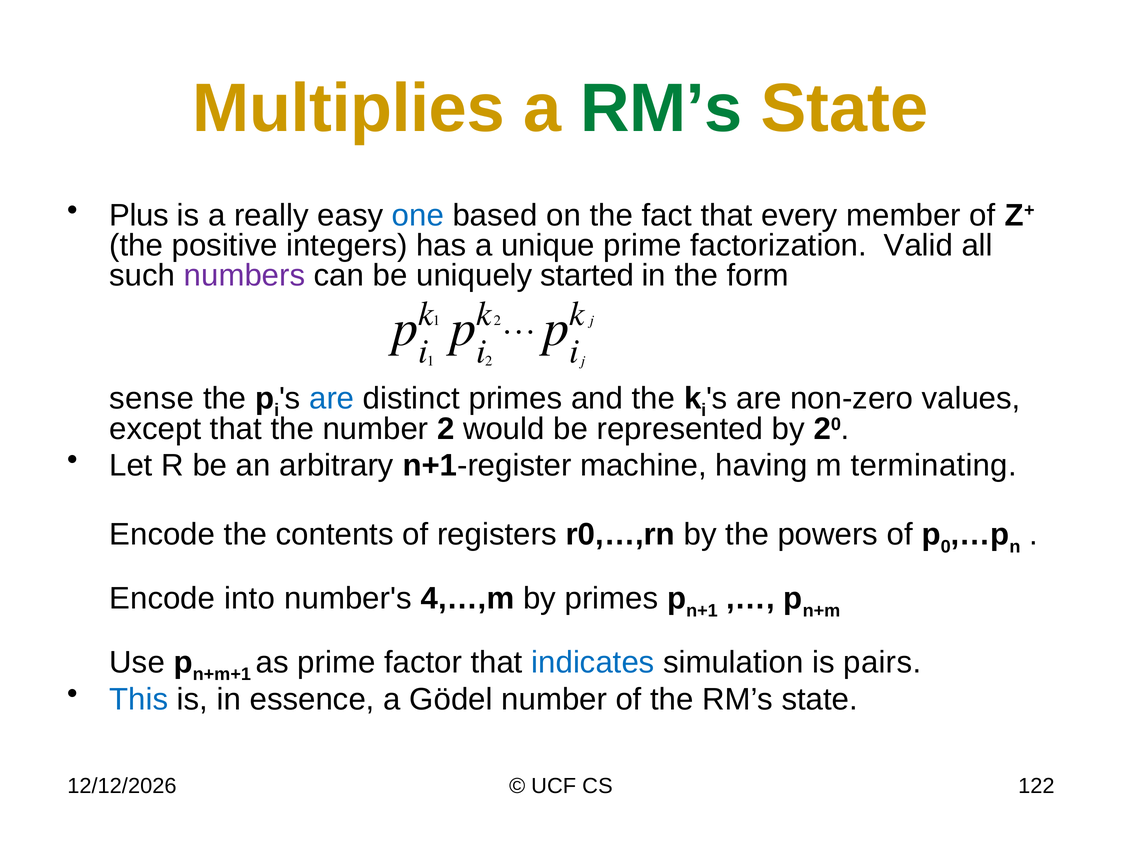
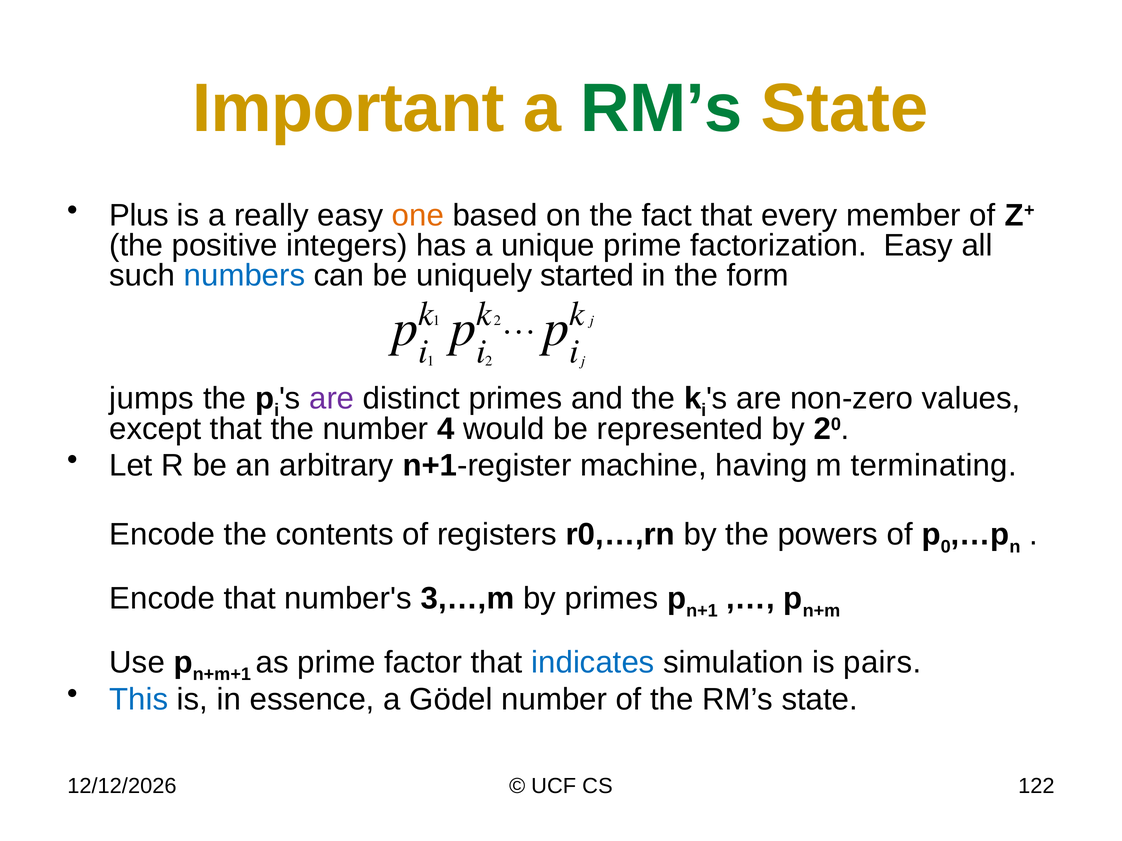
Multiplies: Multiplies -> Important (349, 109)
one colour: blue -> orange (418, 216)
factorization Valid: Valid -> Easy (918, 246)
numbers colour: purple -> blue (245, 276)
sense: sense -> jumps (152, 399)
are colour: blue -> purple (332, 399)
number 2: 2 -> 4 (446, 429)
Encode into: into -> that (250, 599)
4,…,m: 4,…,m -> 3,…,m (468, 599)
